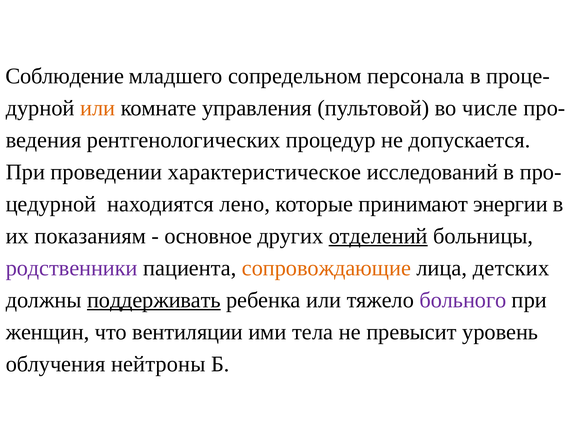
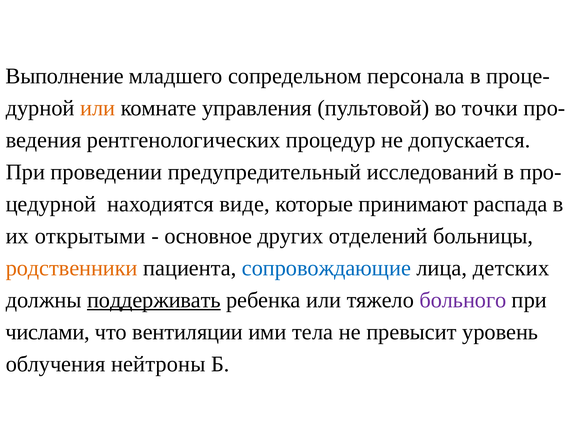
Соблюдение: Соблюдение -> Выполнение (65, 76)
числе: числе -> точки (490, 108)
характеристическое: характеристическое -> предупредительный (264, 172)
лено: лено -> виде (245, 204)
энергии: энергии -> распада (510, 204)
показаниям: показаниям -> открытыми (90, 236)
отделений underline: present -> none (378, 236)
родственники colour: purple -> orange (72, 268)
сопровождающие colour: orange -> blue (326, 268)
женщин: женщин -> числами (48, 332)
